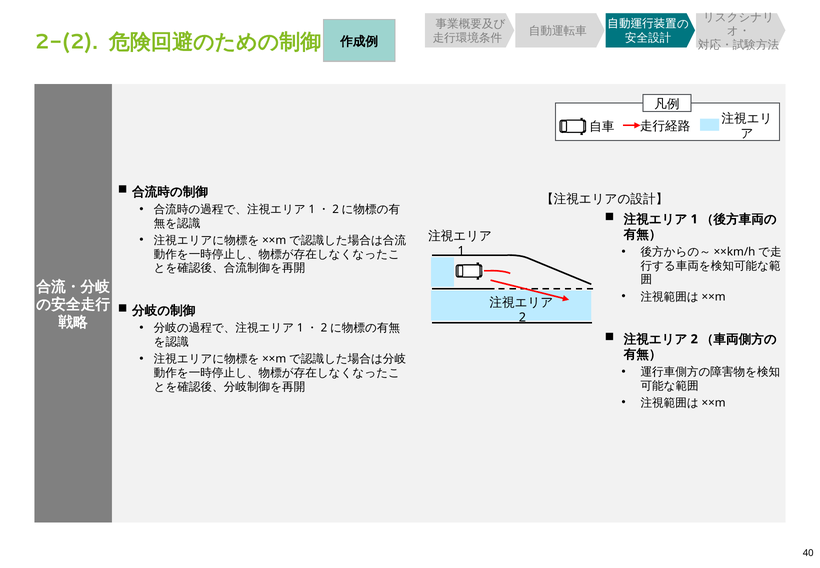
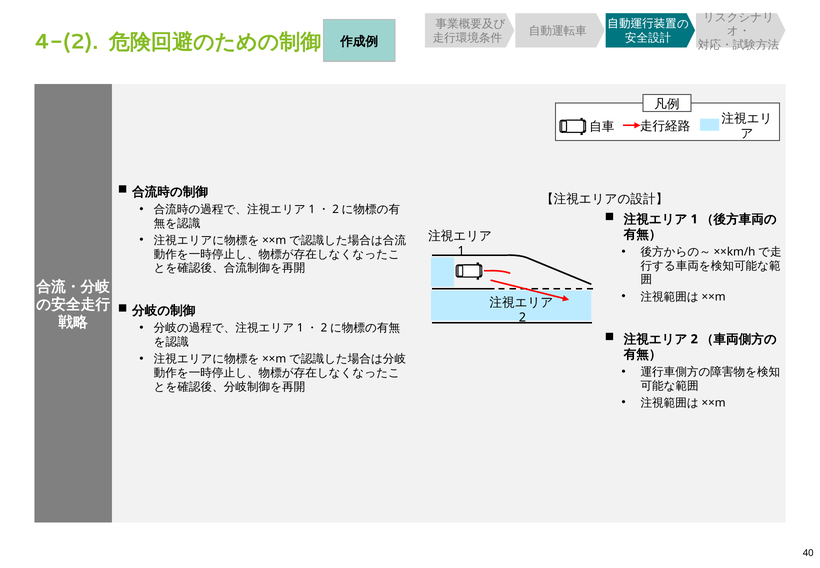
2-(2: 2-(2 -> 4-(2 (66, 42)
